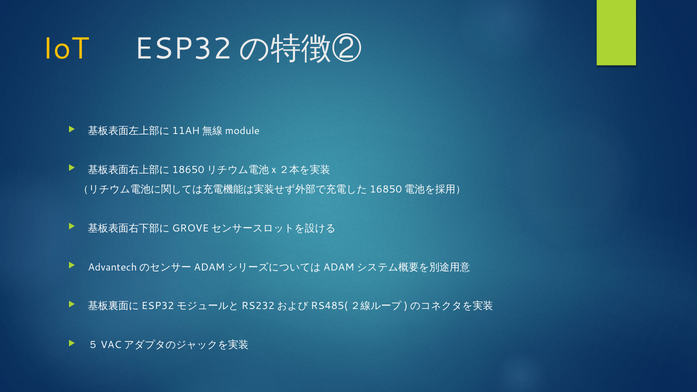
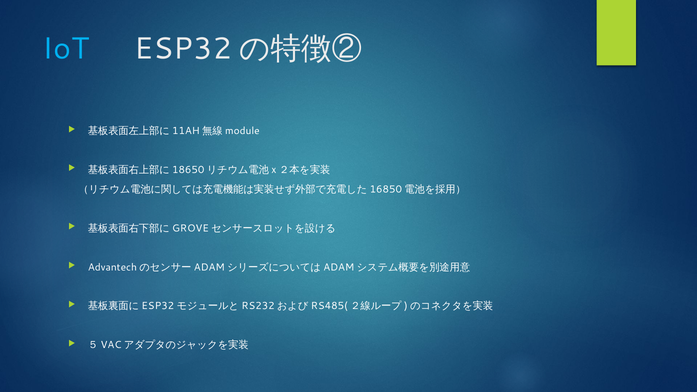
IoT colour: yellow -> light blue (66, 49)
